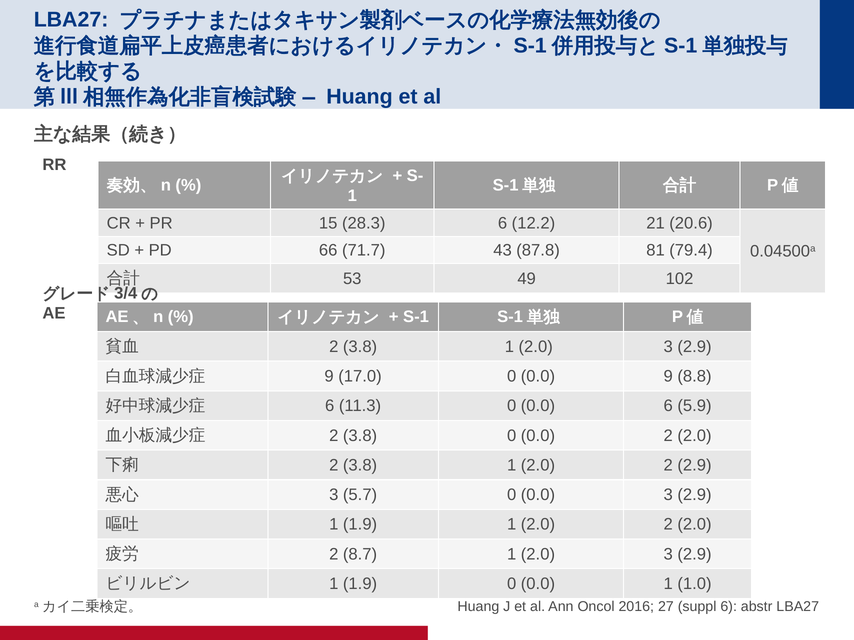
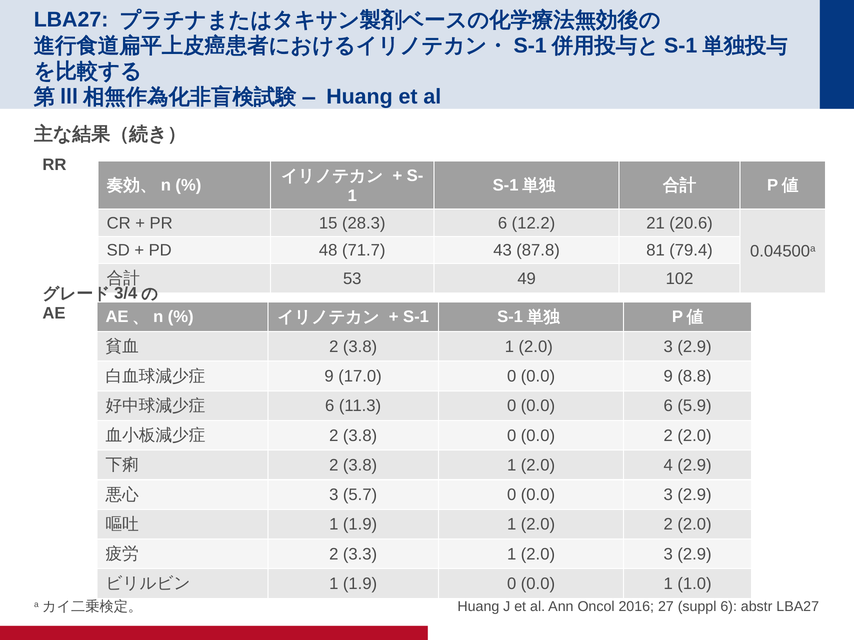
66: 66 -> 48 (328, 250)
3.8 1 2.0 2: 2 -> 4 (668, 466)
8.7: 8.7 -> 3.3 (360, 555)
